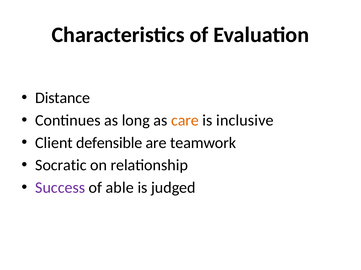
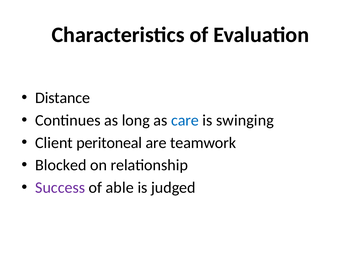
care colour: orange -> blue (185, 121)
inclusive: inclusive -> swinging (245, 121)
defensible: defensible -> peritoneal (109, 143)
Socratic: Socratic -> Blocked (61, 166)
